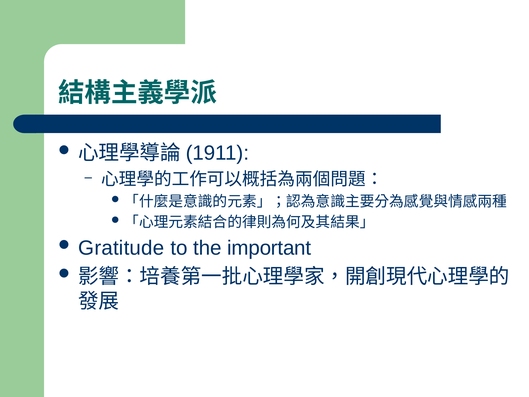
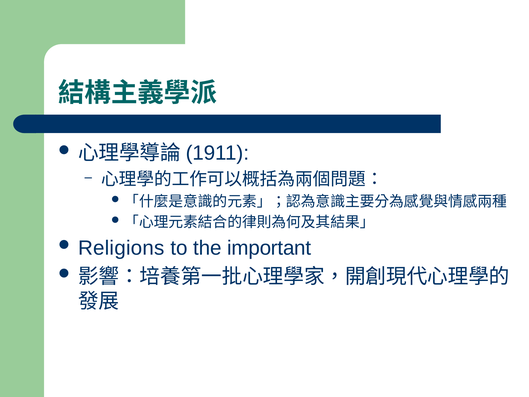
Gratitude: Gratitude -> Religions (121, 248)
